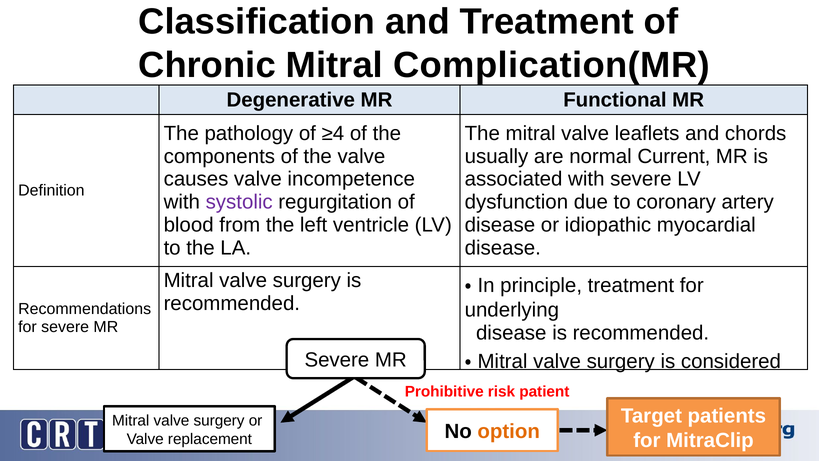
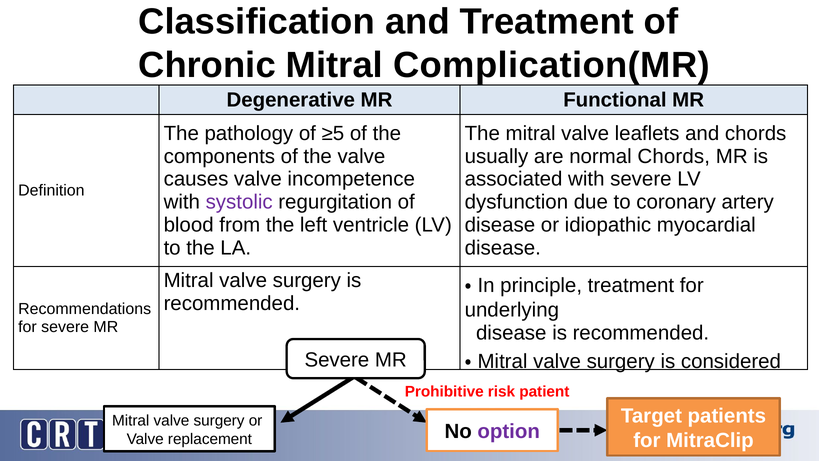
≥4: ≥4 -> ≥5 (333, 133)
normal Current: Current -> Chords (674, 156)
option colour: orange -> purple (509, 431)
